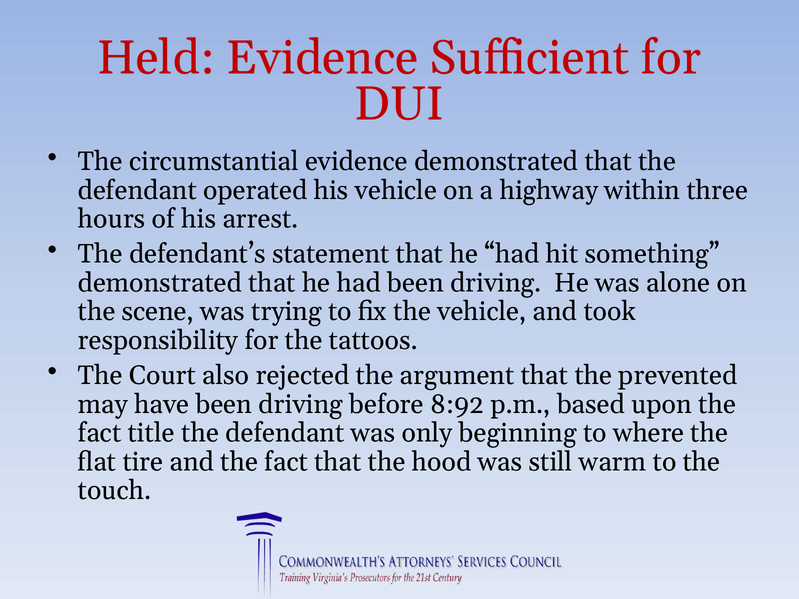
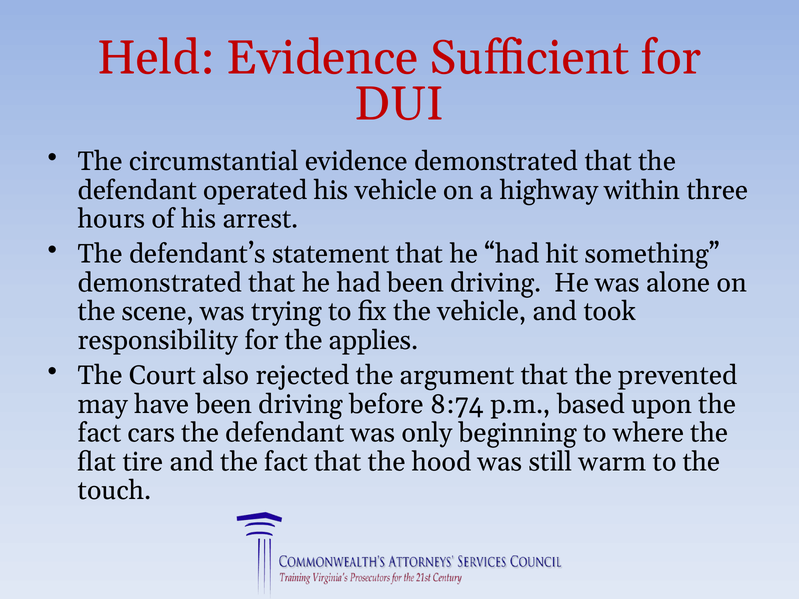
tattoos: tattoos -> applies (373, 341)
8:92: 8:92 -> 8:74 (457, 404)
title: title -> cars (151, 433)
